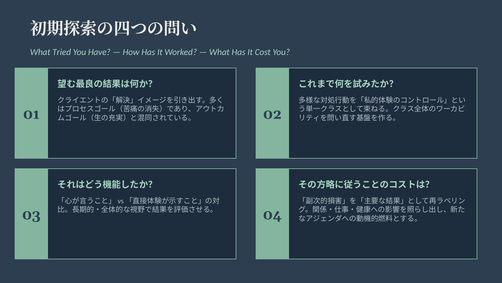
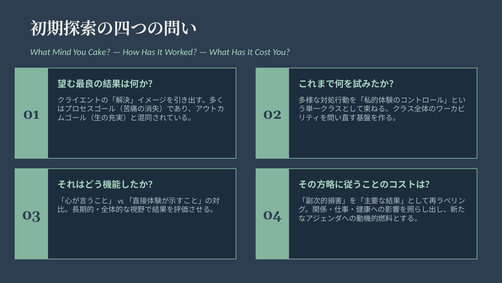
Tried: Tried -> Mind (62, 52)
Have: Have -> Cake (99, 52)
